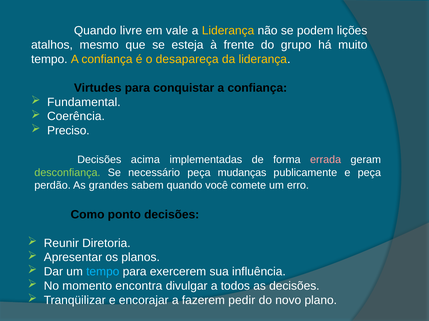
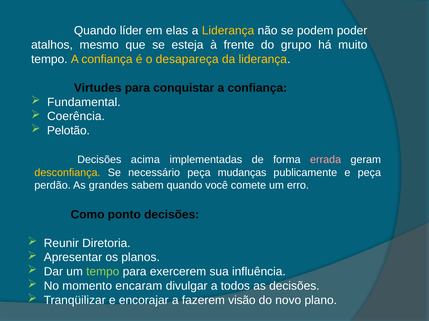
livre: livre -> líder (131, 31)
vale: vale -> elas (177, 31)
lições: lições -> poder (352, 31)
Preciso: Preciso -> Pelotão (68, 131)
desconfiança colour: light green -> yellow (67, 173)
tempo colour: light blue -> light green (103, 272)
encontra: encontra -> encaram (139, 287)
pedir: pedir -> visão (242, 301)
